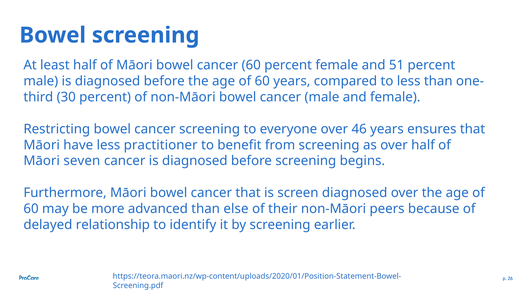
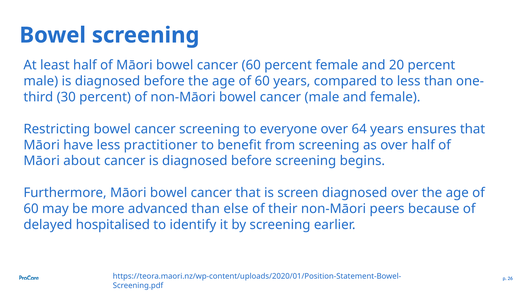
51: 51 -> 20 (397, 65)
46: 46 -> 64 (359, 129)
seven: seven -> about (82, 161)
relationship: relationship -> hospitalised (113, 224)
